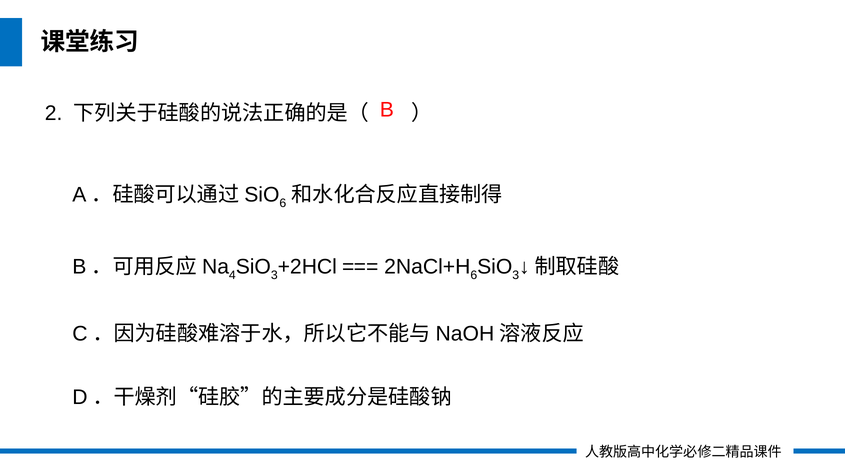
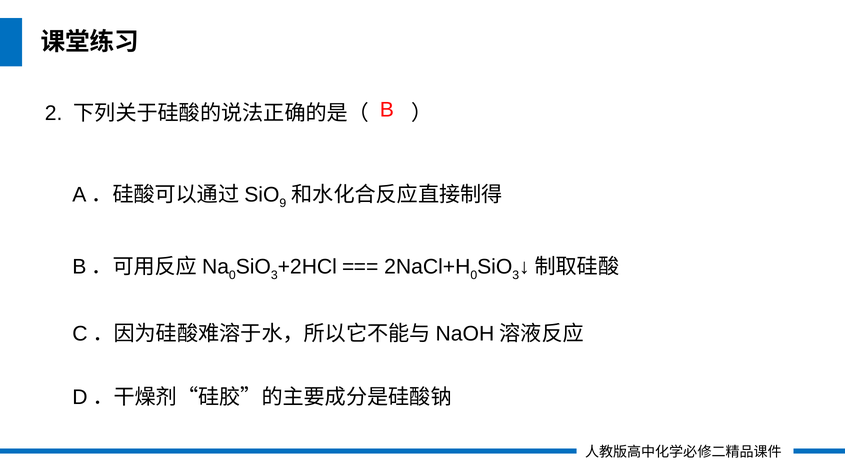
6: 6 -> 9 (283, 203)
4: 4 -> 0 (232, 275)
6: 6 -> 0 (474, 275)
